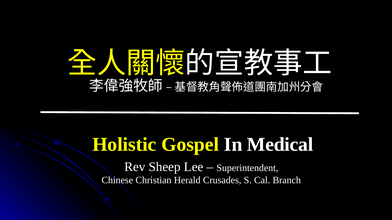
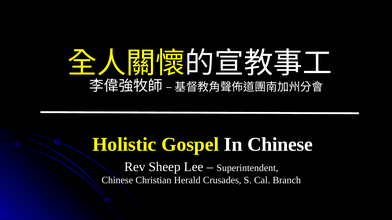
In Medical: Medical -> Chinese (280, 145)
